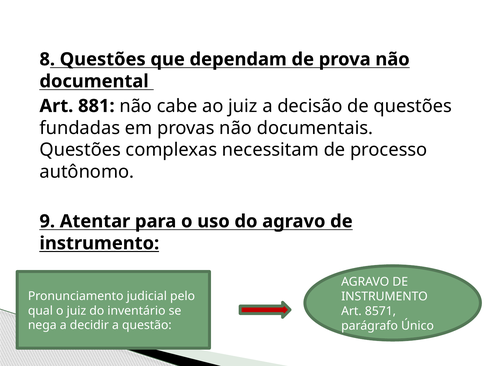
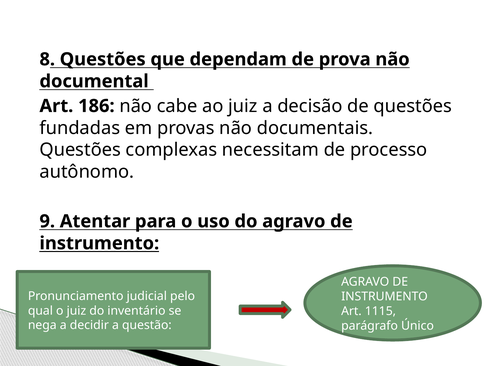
881: 881 -> 186 (96, 106)
8571: 8571 -> 1115 (380, 311)
